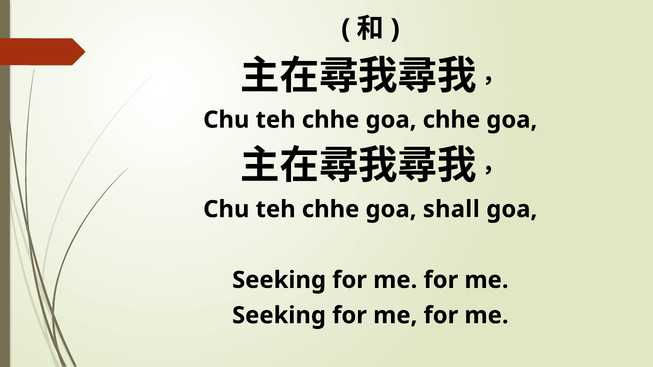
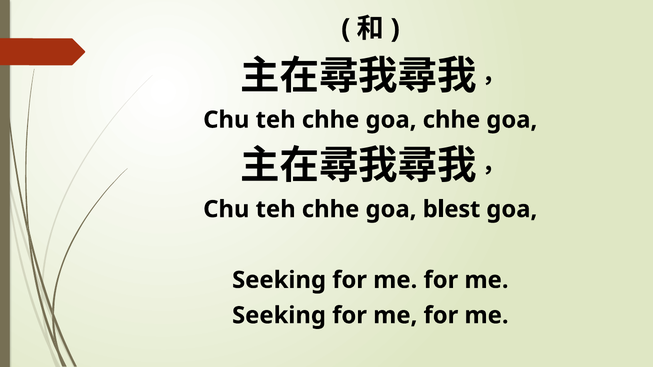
shall: shall -> blest (452, 209)
